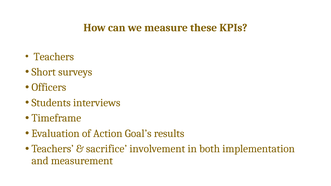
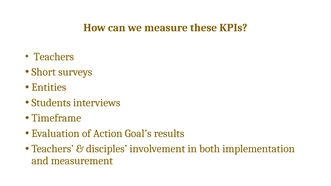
Officers: Officers -> Entities (49, 87)
sacrifice: sacrifice -> disciples (107, 149)
